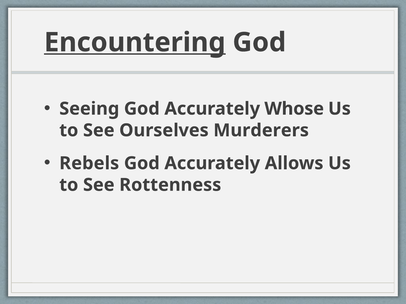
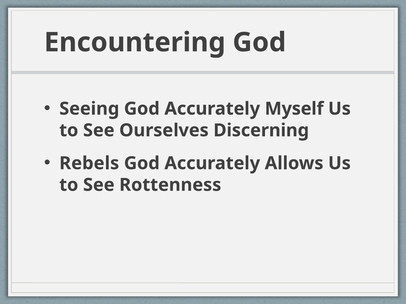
Encountering underline: present -> none (135, 42)
Whose: Whose -> Myself (294, 109)
Murderers: Murderers -> Discerning (261, 131)
